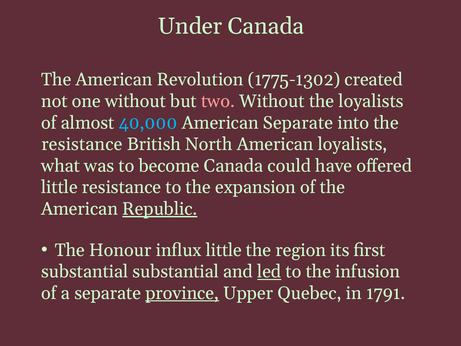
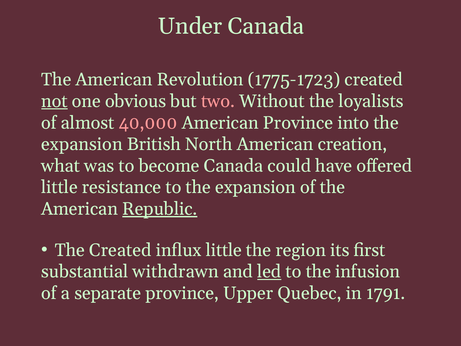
1775-1302: 1775-1302 -> 1775-1723 (294, 80)
not underline: none -> present (54, 101)
one without: without -> obvious (136, 101)
40,000 colour: light blue -> pink (148, 123)
American Separate: Separate -> Province (298, 123)
resistance: resistance -> expansion (82, 144)
American loyalists: loyalists -> creation (353, 144)
The Honour: Honour -> Created (120, 250)
substantial substantial: substantial -> withdrawn (176, 271)
province underline: present -> none (182, 293)
